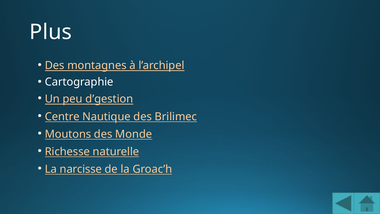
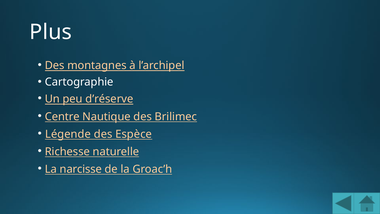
d’gestion: d’gestion -> d’réserve (109, 99)
Moutons: Moutons -> Légende (68, 134)
Monde: Monde -> Espèce (134, 134)
